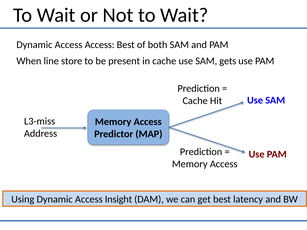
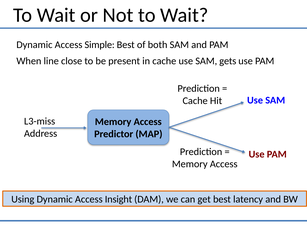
Access Access: Access -> Simple (100, 45)
store: store -> close (72, 61)
